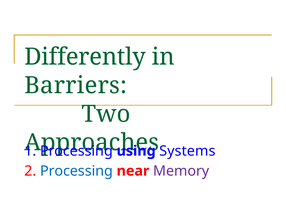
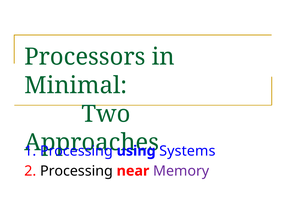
Differently: Differently -> Processors (85, 57)
Barriers: Barriers -> Minimal (76, 86)
Processing colour: blue -> black (76, 171)
